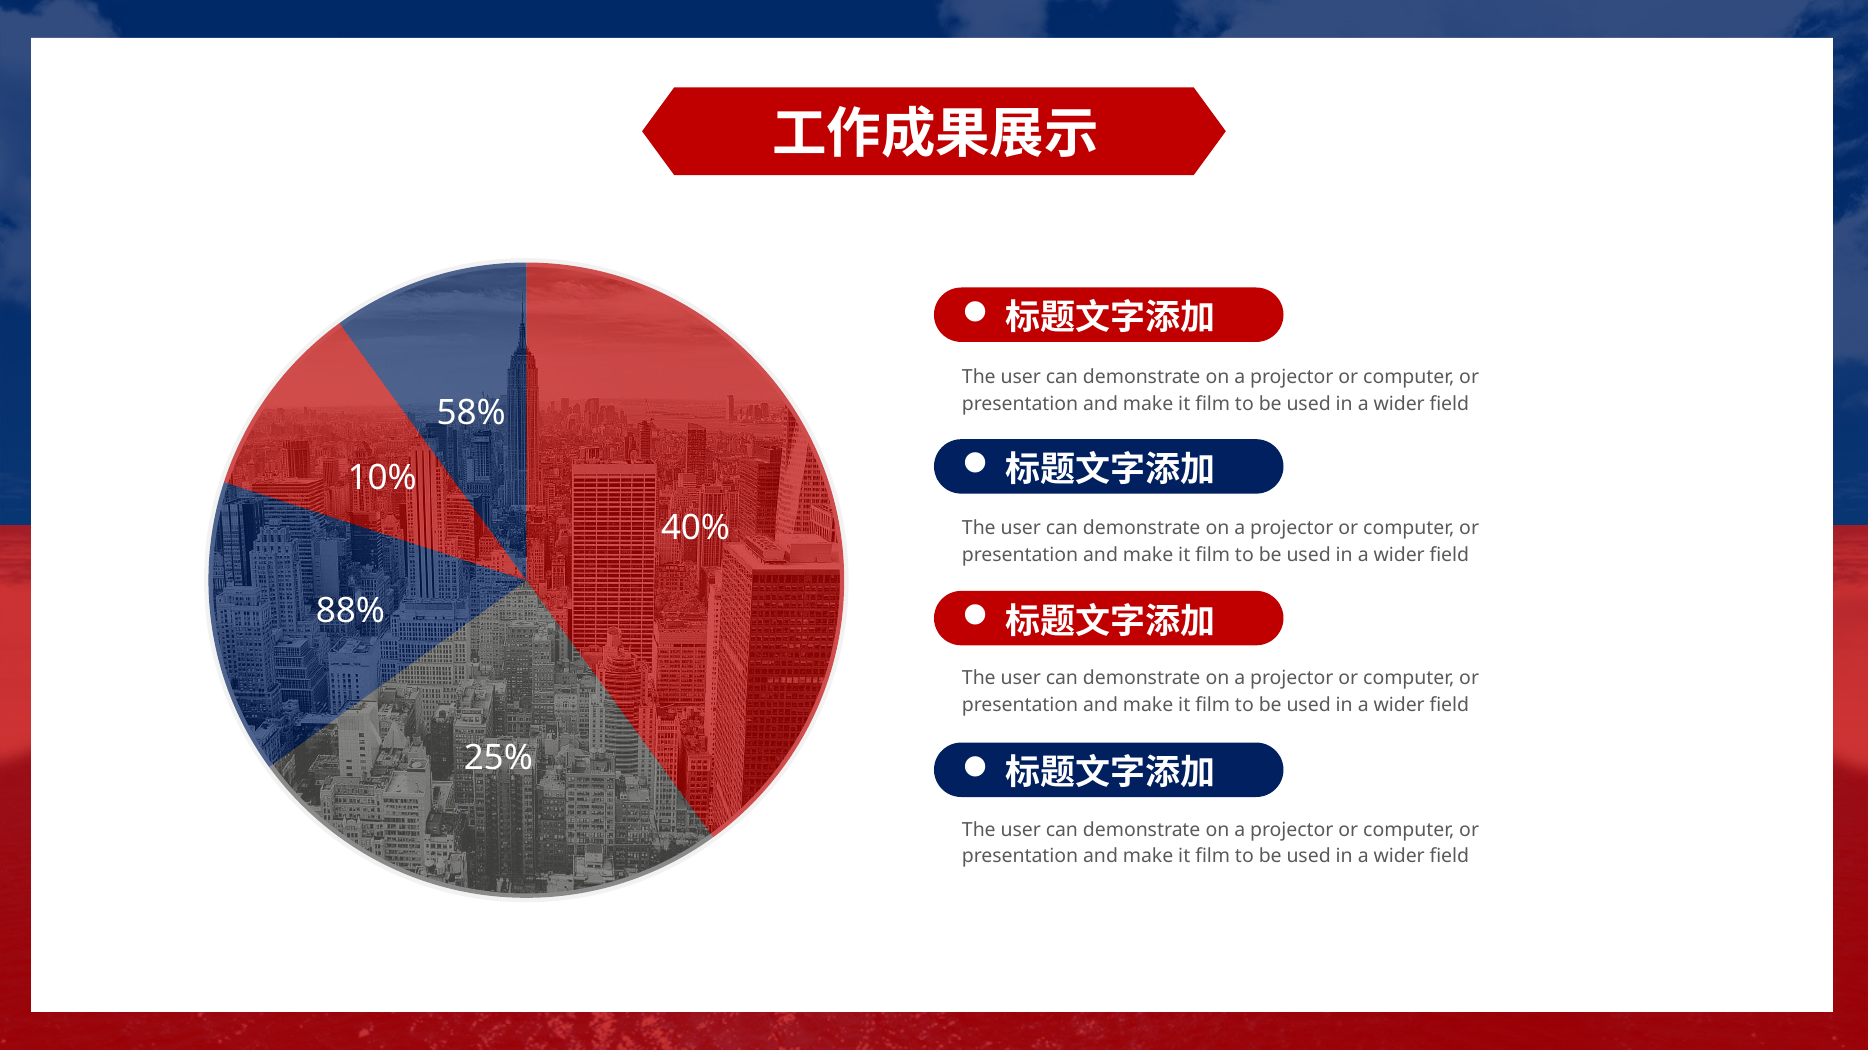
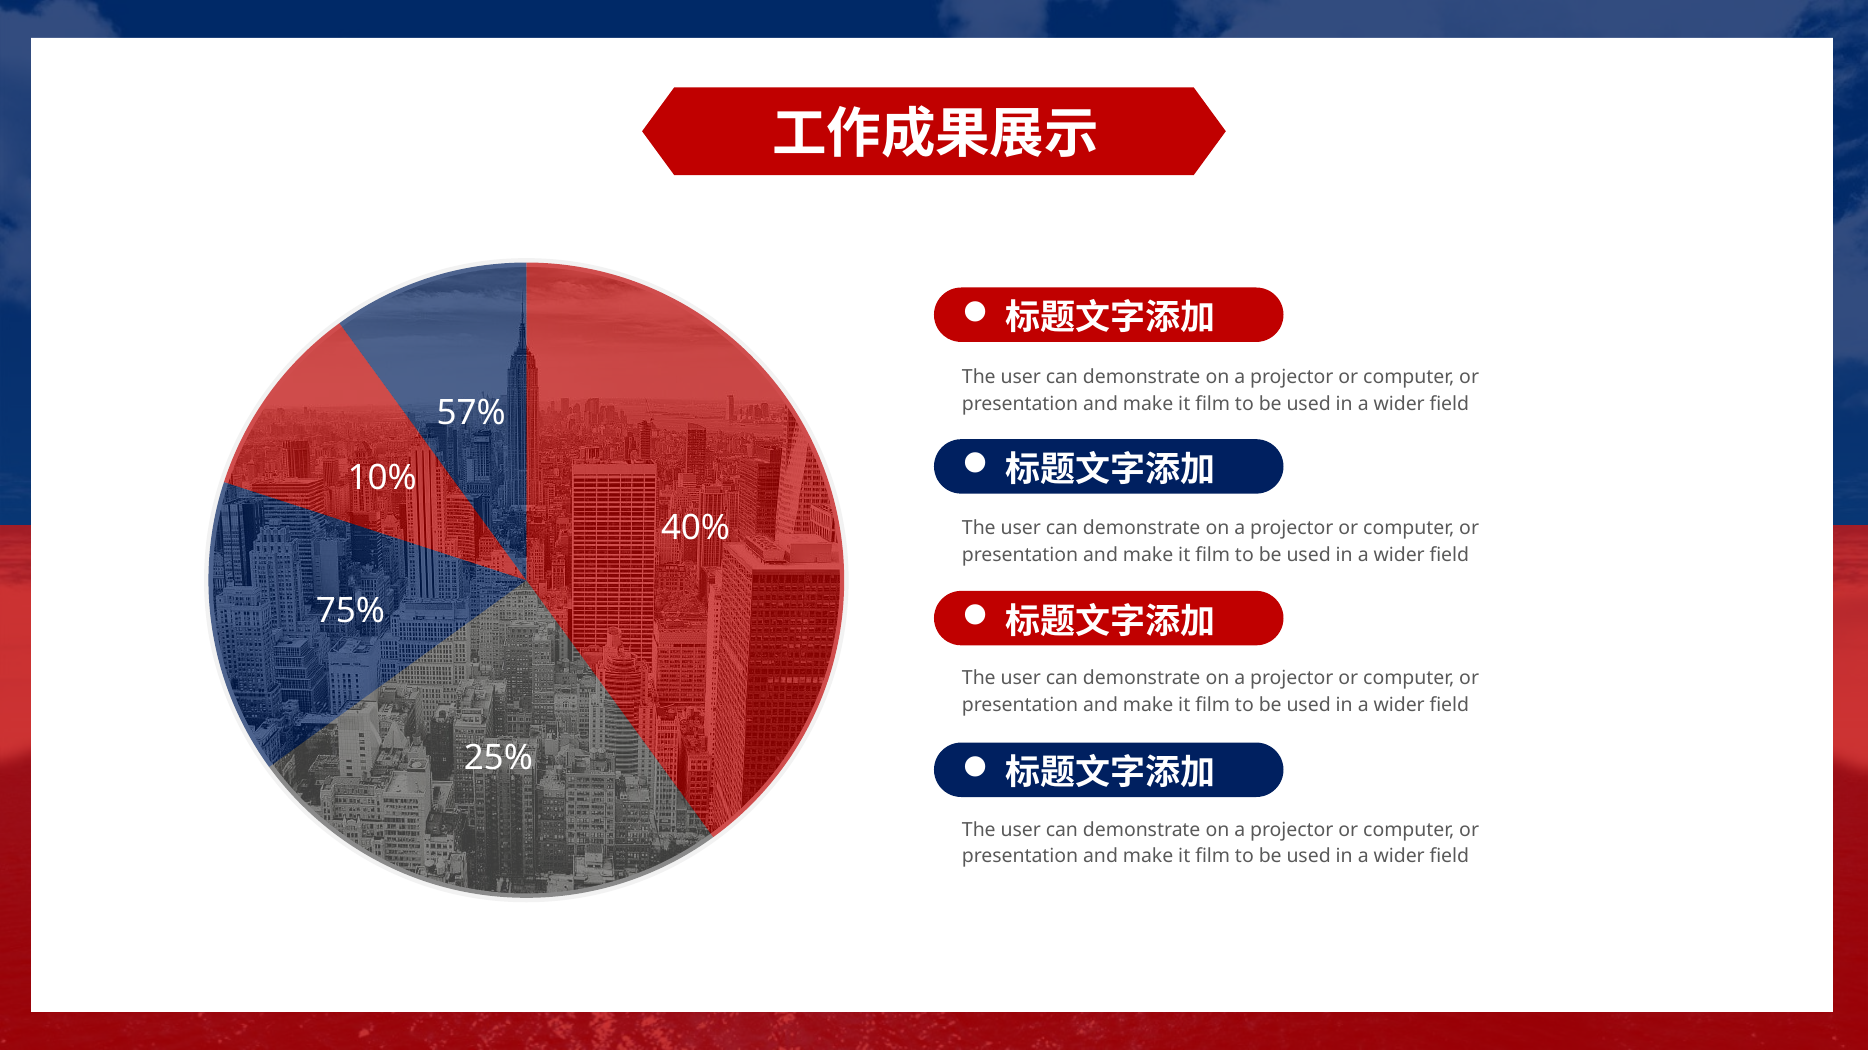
58%: 58% -> 57% (471, 414)
88%: 88% -> 75% (350, 611)
